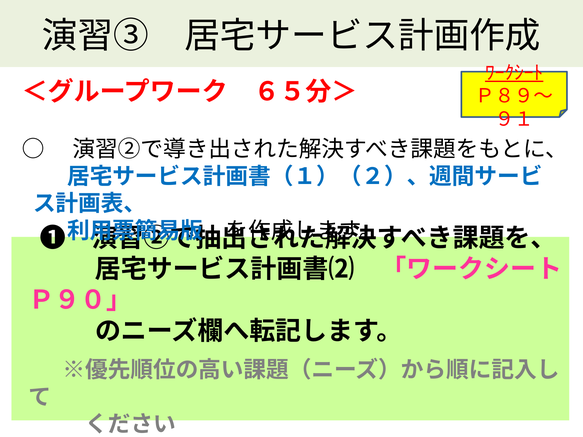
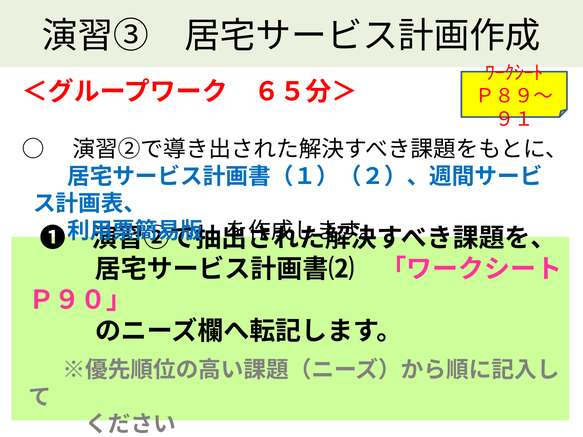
ﾜｰｸｼｰﾄ underline: present -> none (514, 73)
